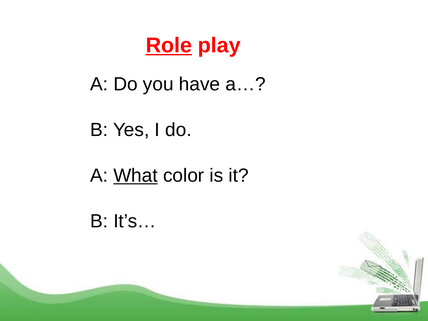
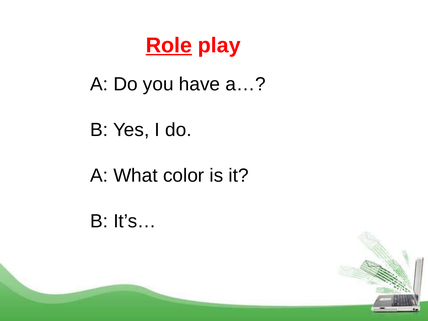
What underline: present -> none (136, 176)
